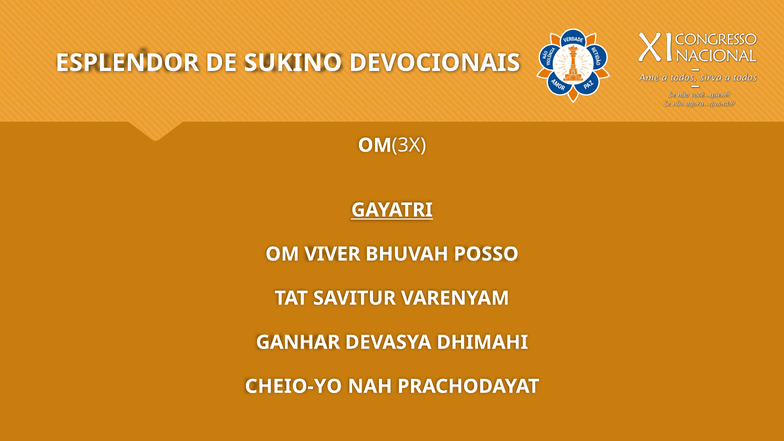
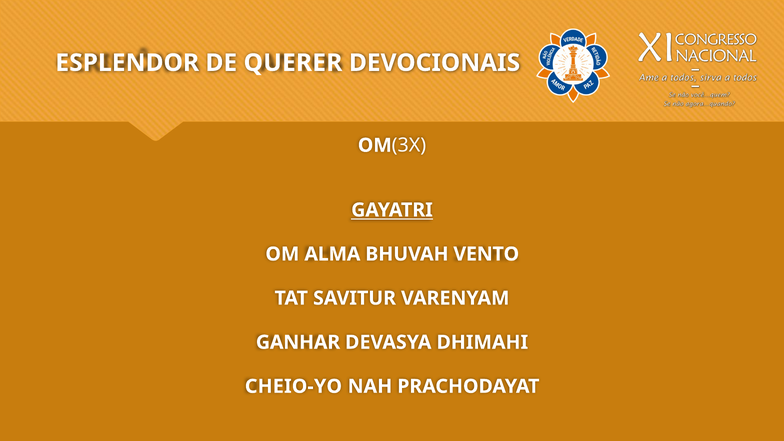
SUKINO: SUKINO -> QUERER (293, 63)
VIVER: VIVER -> ALMA (332, 254)
POSSO: POSSO -> VENTO (486, 254)
